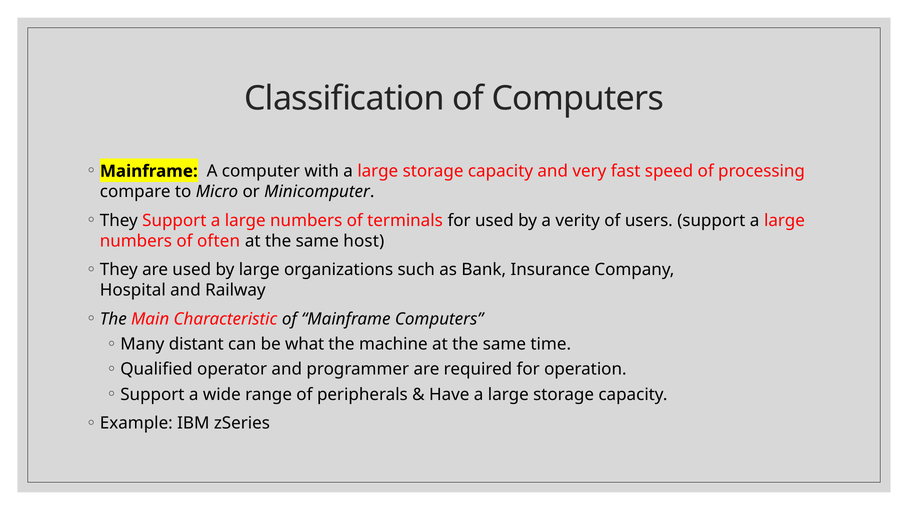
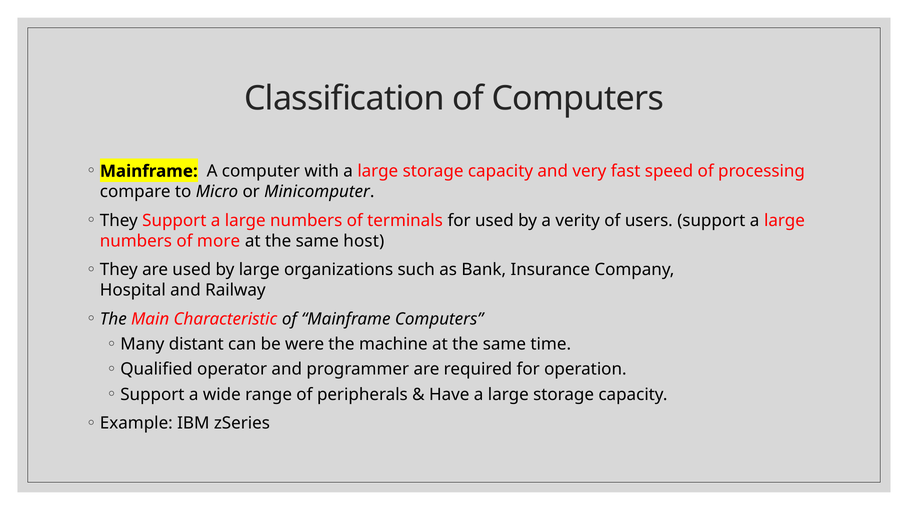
often: often -> more (219, 241)
what: what -> were (305, 345)
